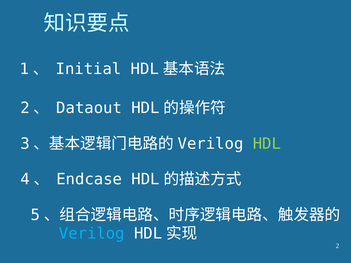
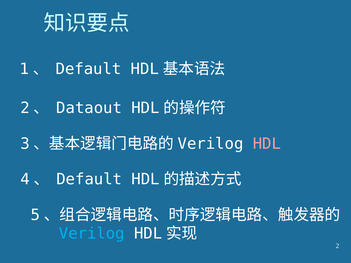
1、 Initial: Initial -> Default (89, 69)
HDL colour: light green -> pink (267, 144)
4、 Endcase: Endcase -> Default (89, 179)
